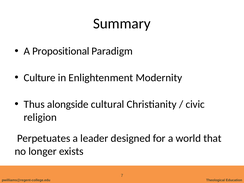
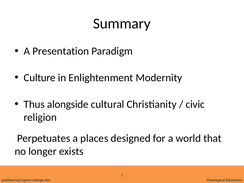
Propositional: Propositional -> Presentation (61, 51)
leader: leader -> places (94, 138)
